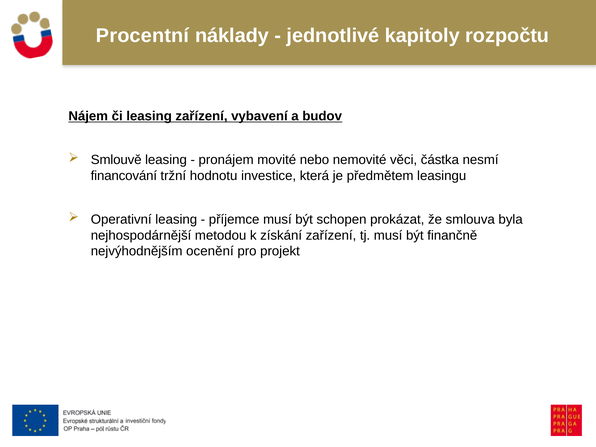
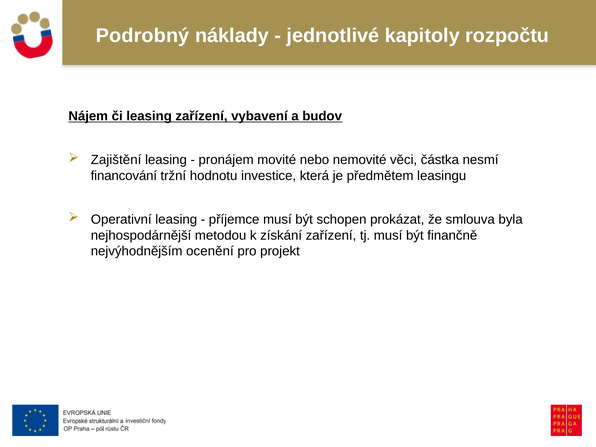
Procentní: Procentní -> Podrobný (143, 36)
Smlouvě: Smlouvě -> Zajištění (116, 160)
